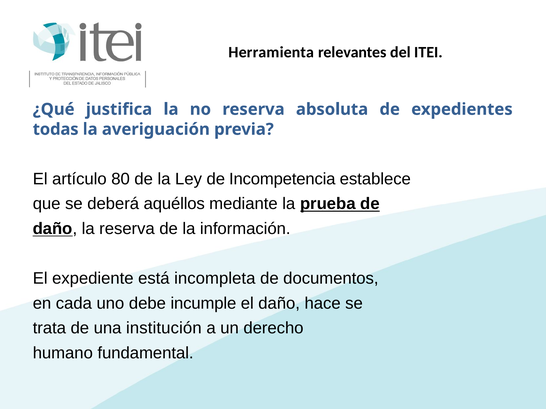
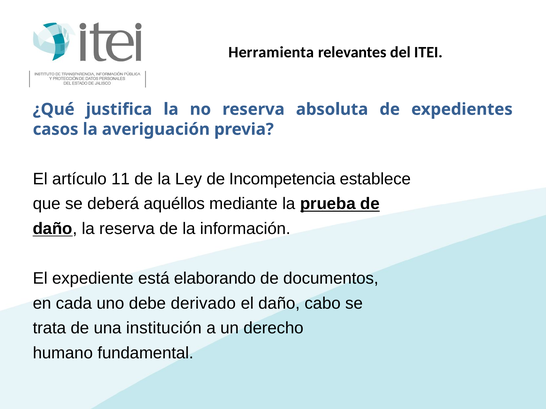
todas: todas -> casos (56, 129)
80: 80 -> 11 (121, 179)
incompleta: incompleta -> elaborando (215, 279)
incumple: incumple -> derivado (203, 304)
hace: hace -> cabo (323, 304)
